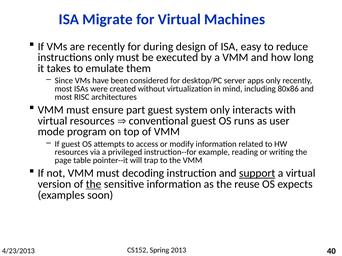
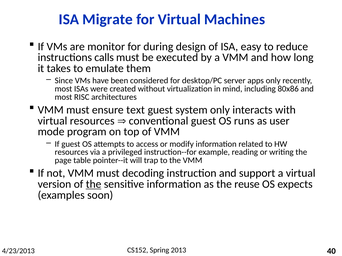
are recently: recently -> monitor (106, 47)
instructions only: only -> calls (104, 58)
part: part -> text (136, 110)
support underline: present -> none (257, 174)
